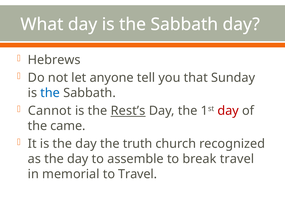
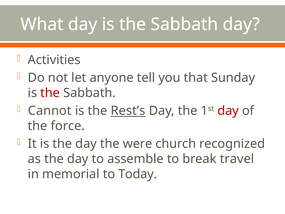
Hebrews: Hebrews -> Activities (54, 60)
the colour: blue -> red (50, 93)
came: came -> force (68, 126)
truth: truth -> were (138, 143)
to Travel: Travel -> Today (138, 174)
